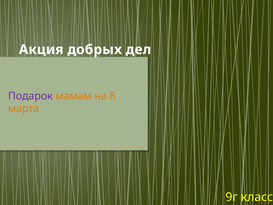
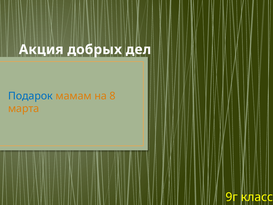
Подарок colour: purple -> blue (30, 96)
